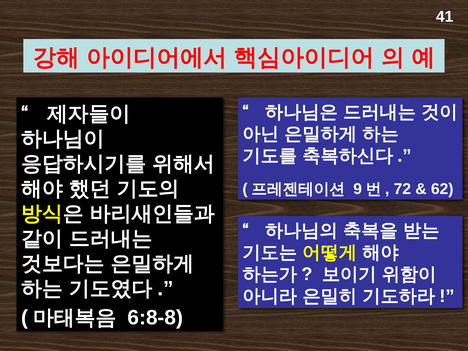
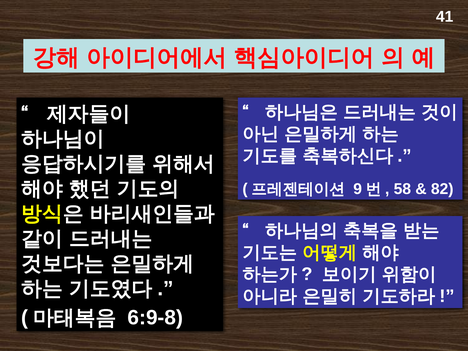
72: 72 -> 58 (402, 189)
62: 62 -> 82 (442, 189)
6:8-8: 6:8-8 -> 6:9-8 (155, 318)
